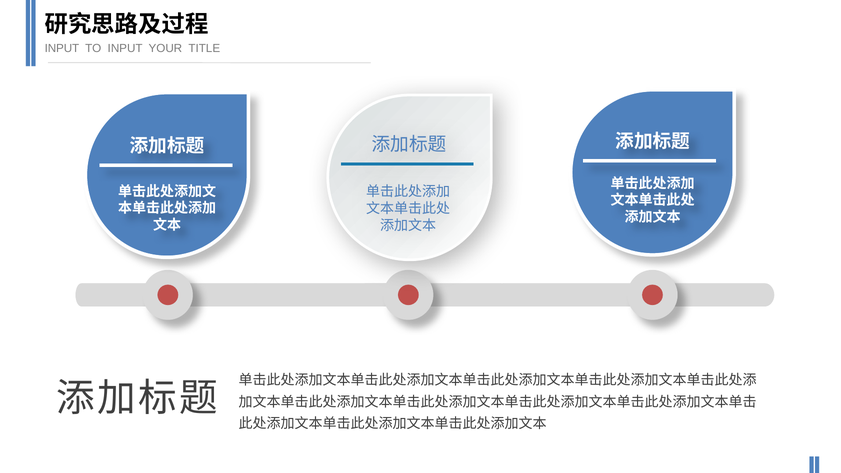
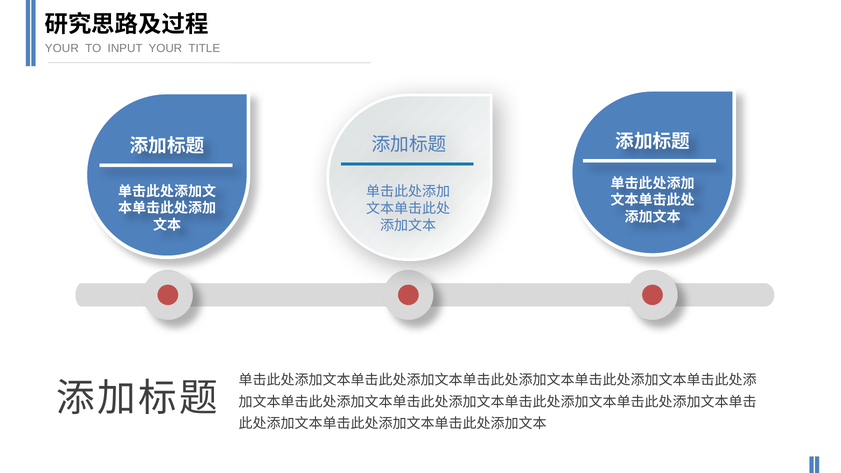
INPUT: INPUT -> YOUR (62, 48)
